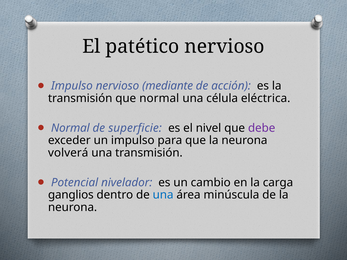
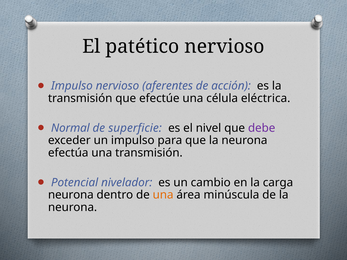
mediante: mediante -> aferentes (168, 86)
que normal: normal -> efectúe (159, 98)
volverá: volverá -> efectúa (68, 153)
ganglios: ganglios -> neurona (71, 195)
una colour: blue -> orange (163, 195)
